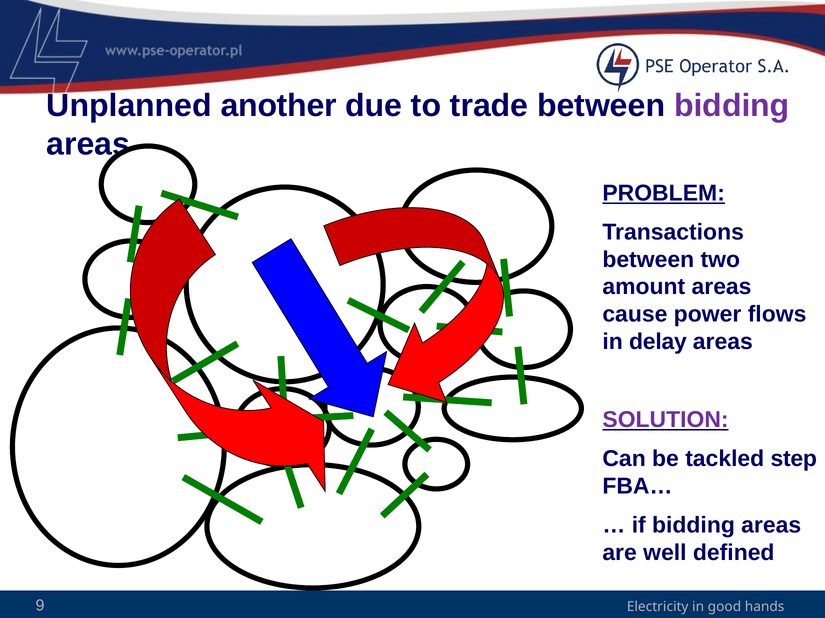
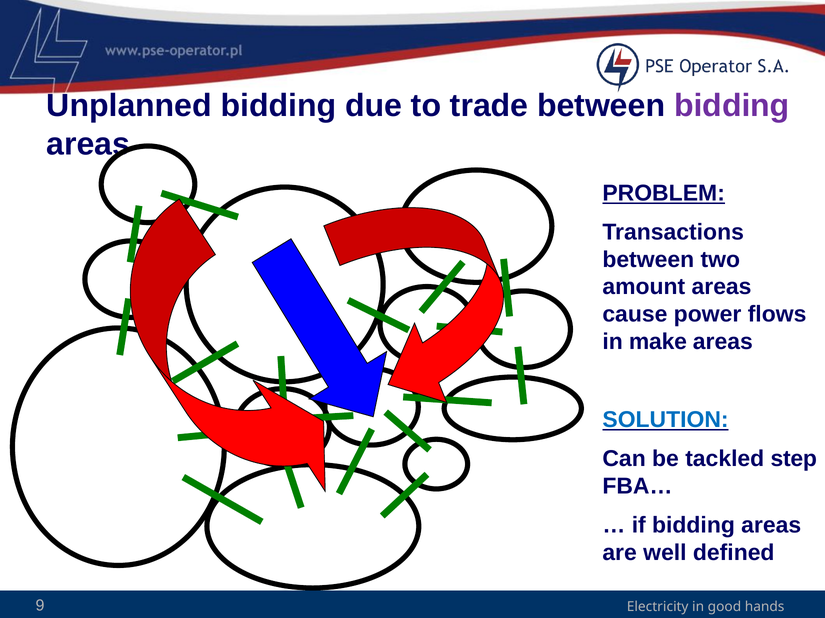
Unplanned another: another -> bidding (278, 106)
delay: delay -> make (658, 342)
SOLUTION colour: purple -> blue (666, 420)
